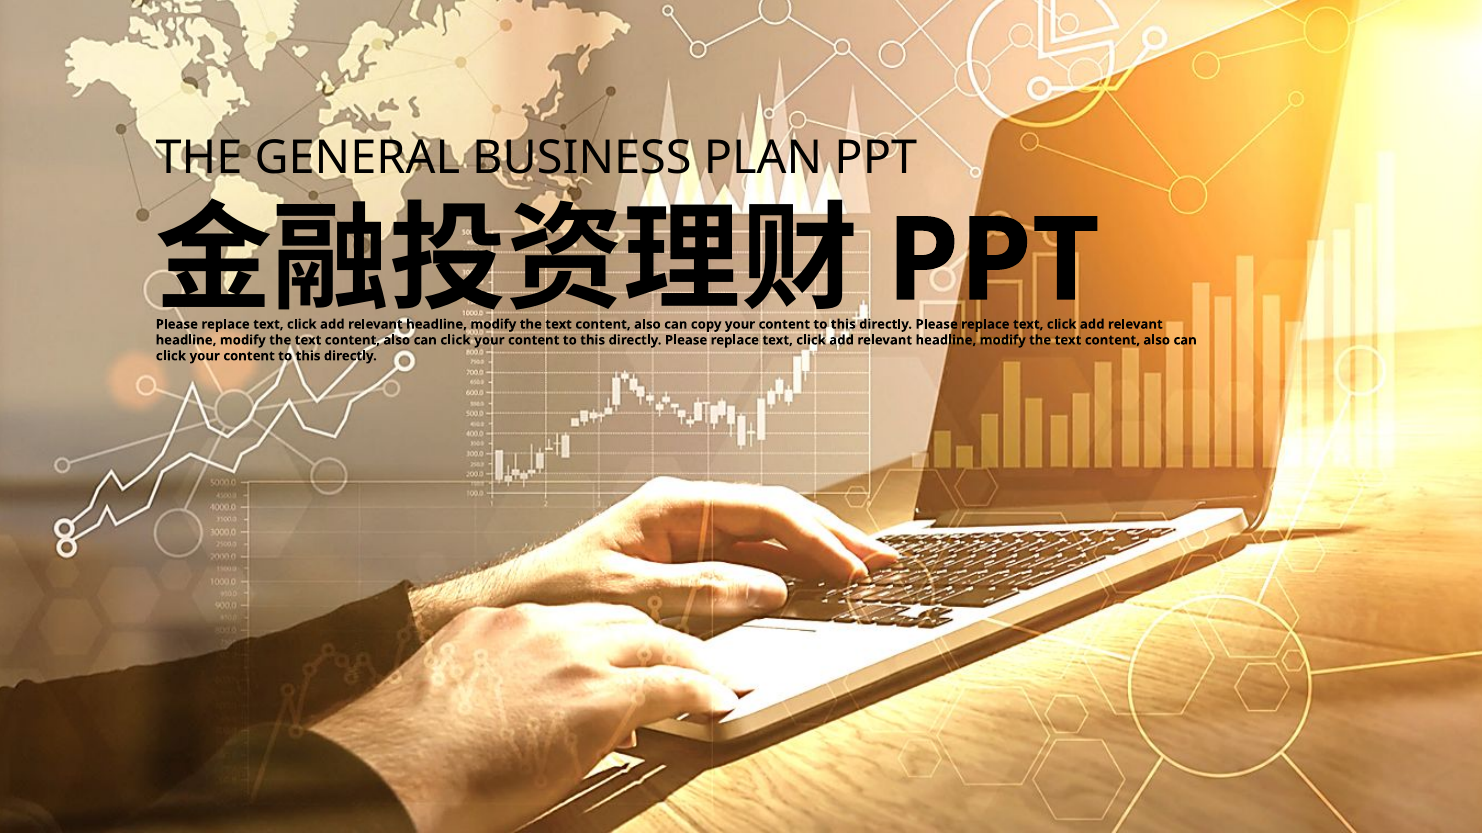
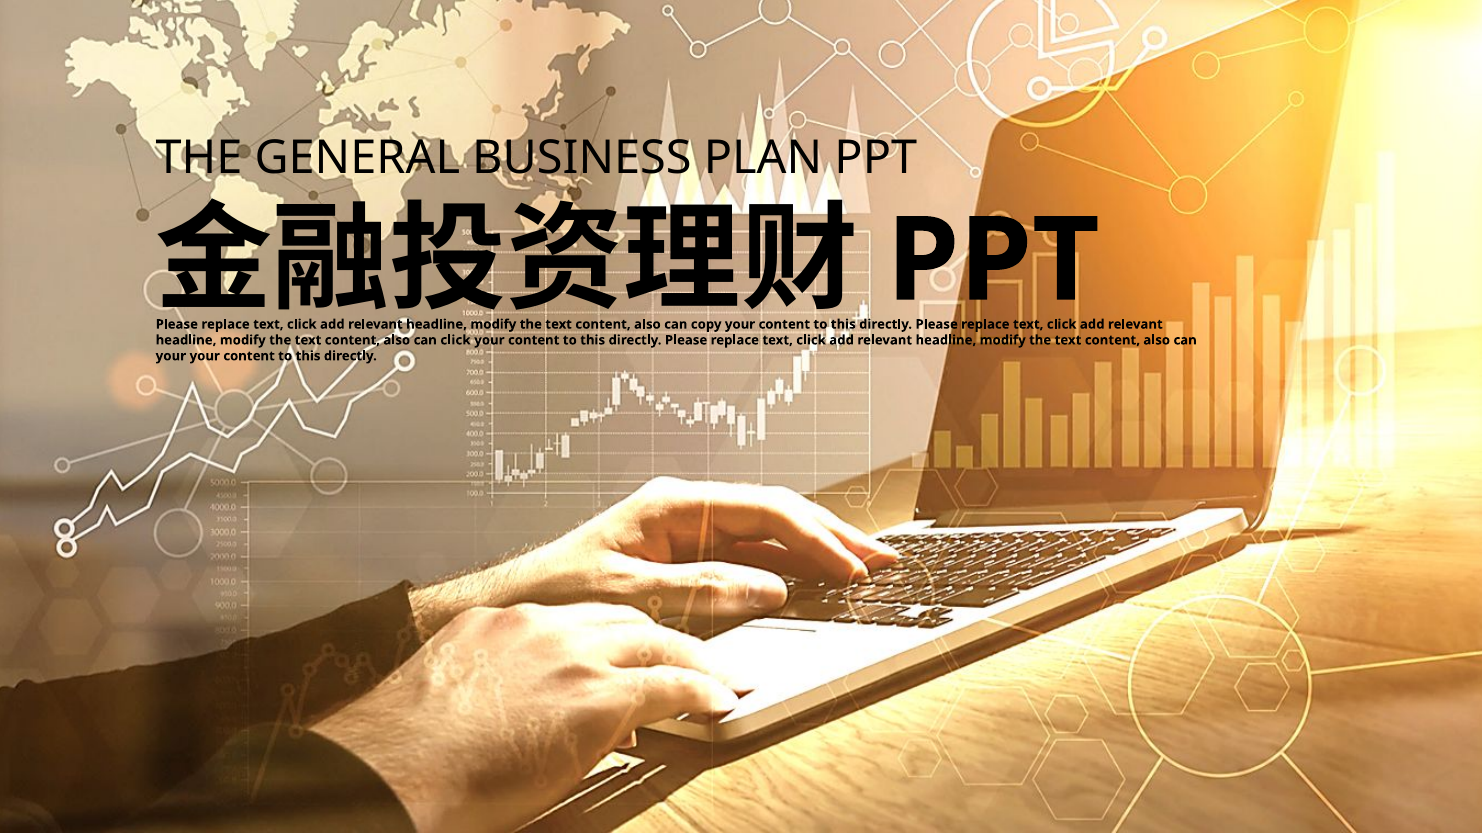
click: click -> your (171, 356)
